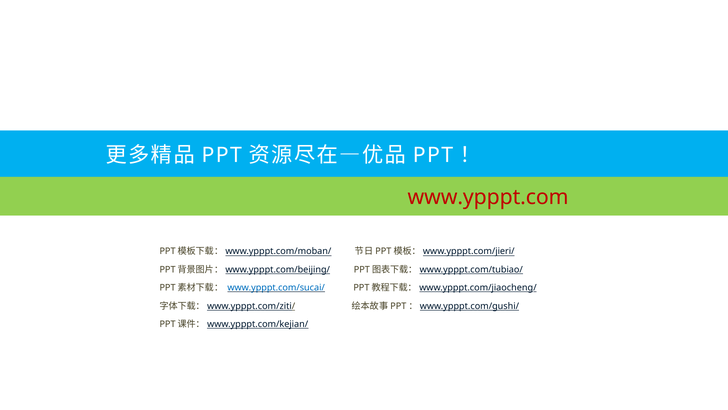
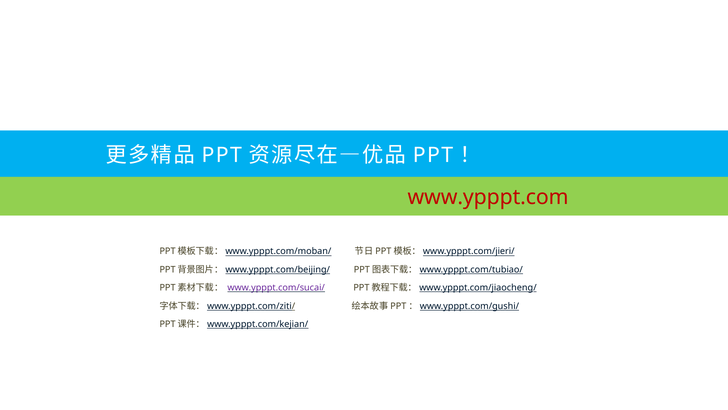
www.ypppt.com/sucai/ colour: blue -> purple (276, 287)
